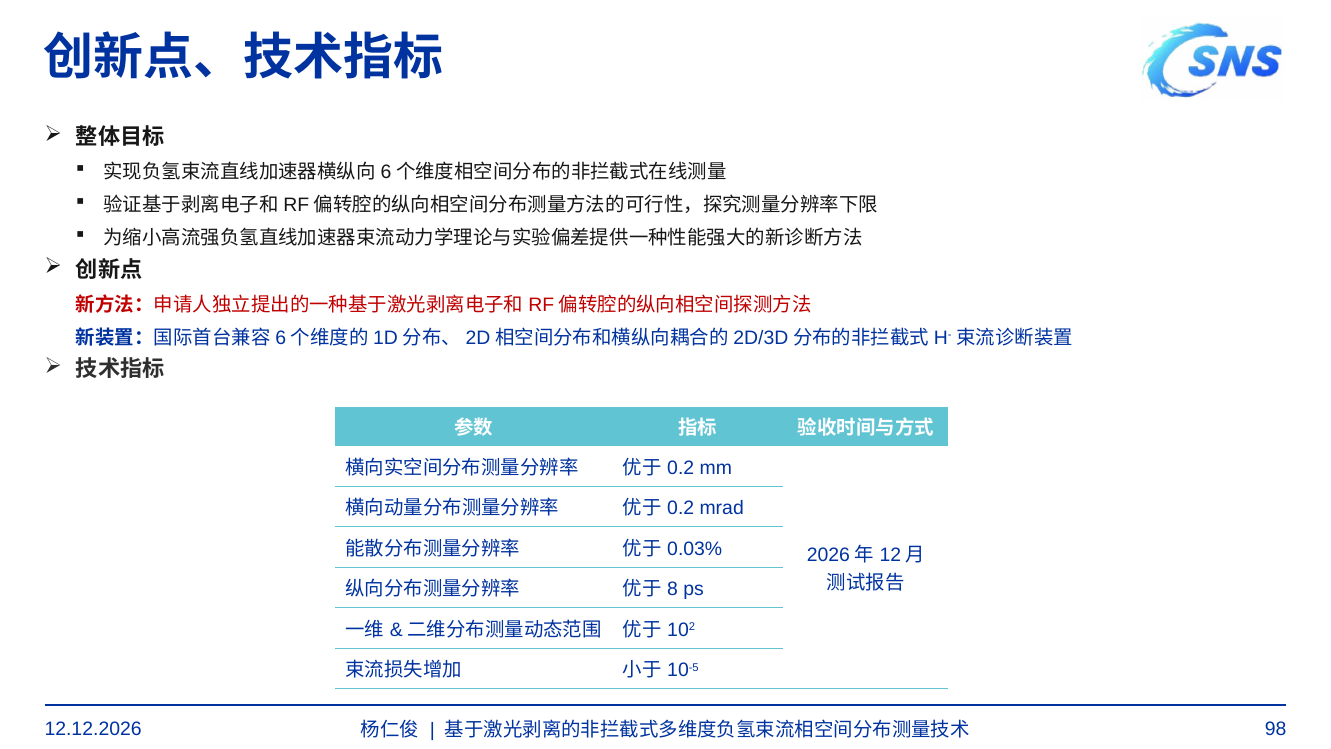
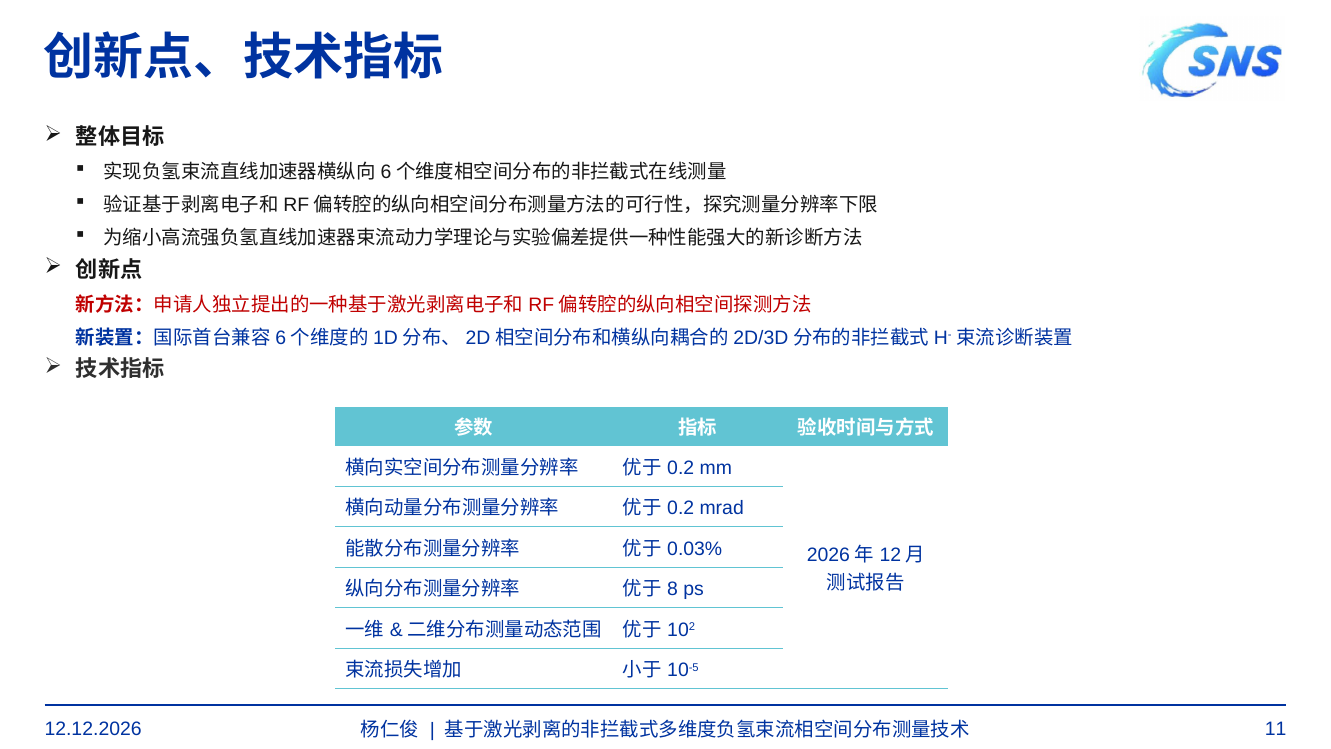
98: 98 -> 11 (1276, 729)
